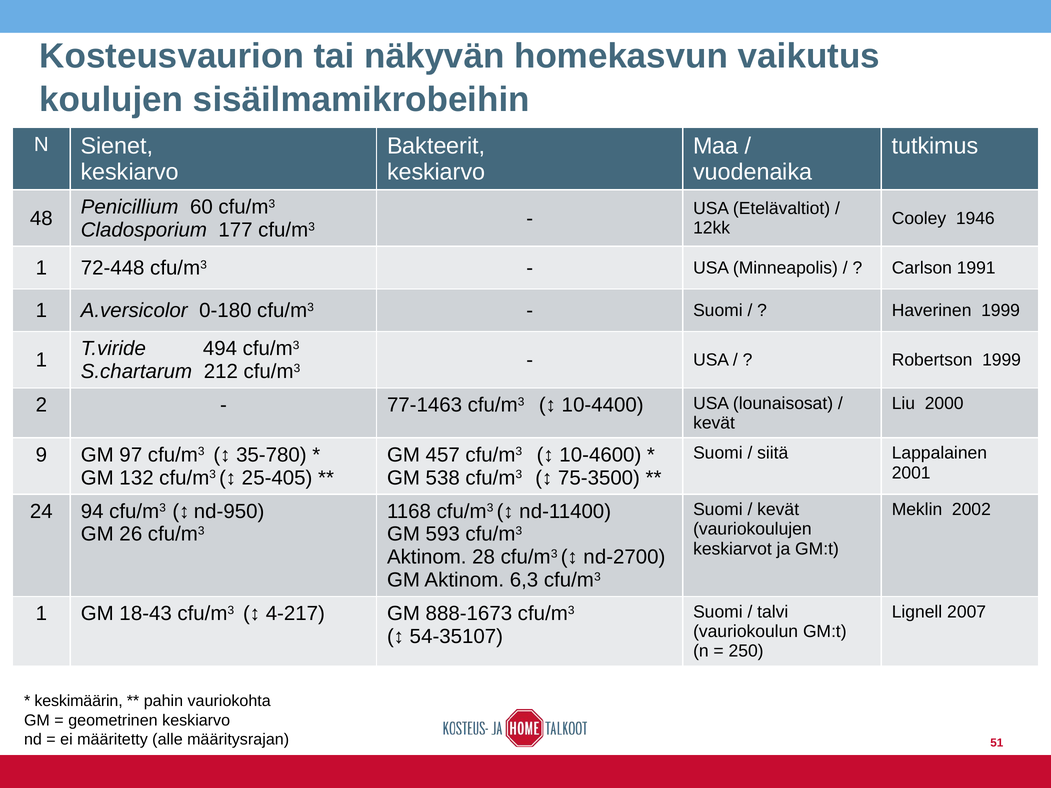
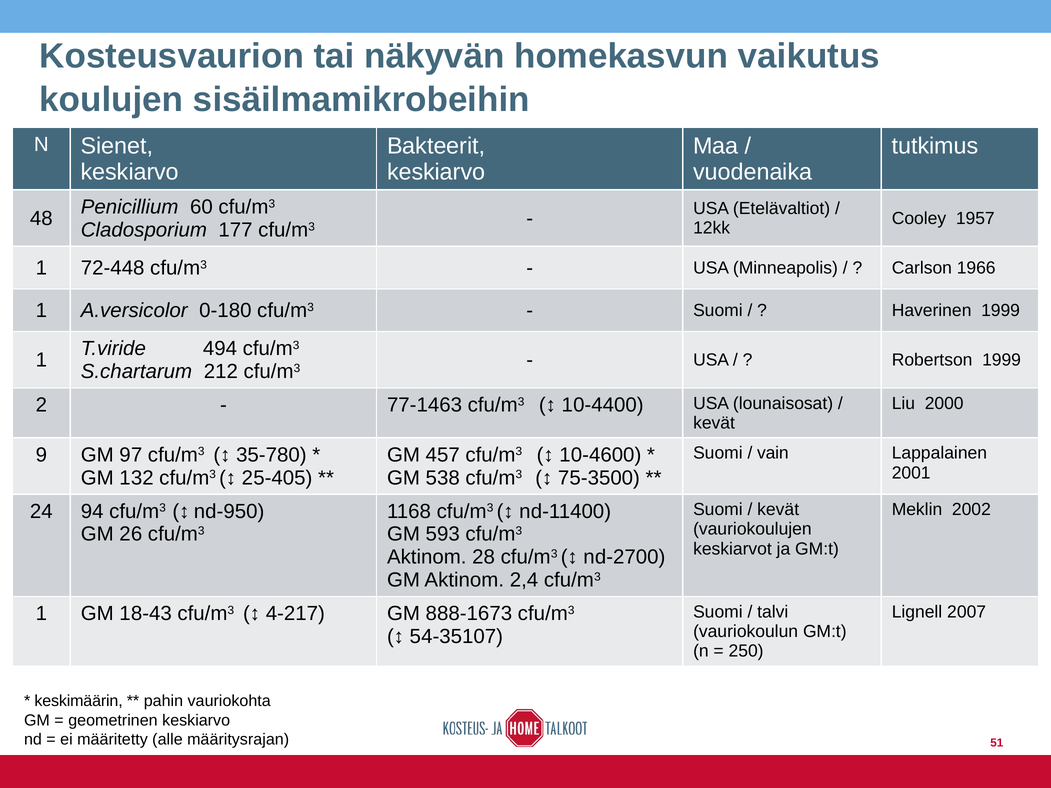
1946: 1946 -> 1957 (975, 218)
1991: 1991 -> 1966 (976, 268)
siitä: siitä -> vain (773, 453)
6,3: 6,3 -> 2,4 (524, 580)
